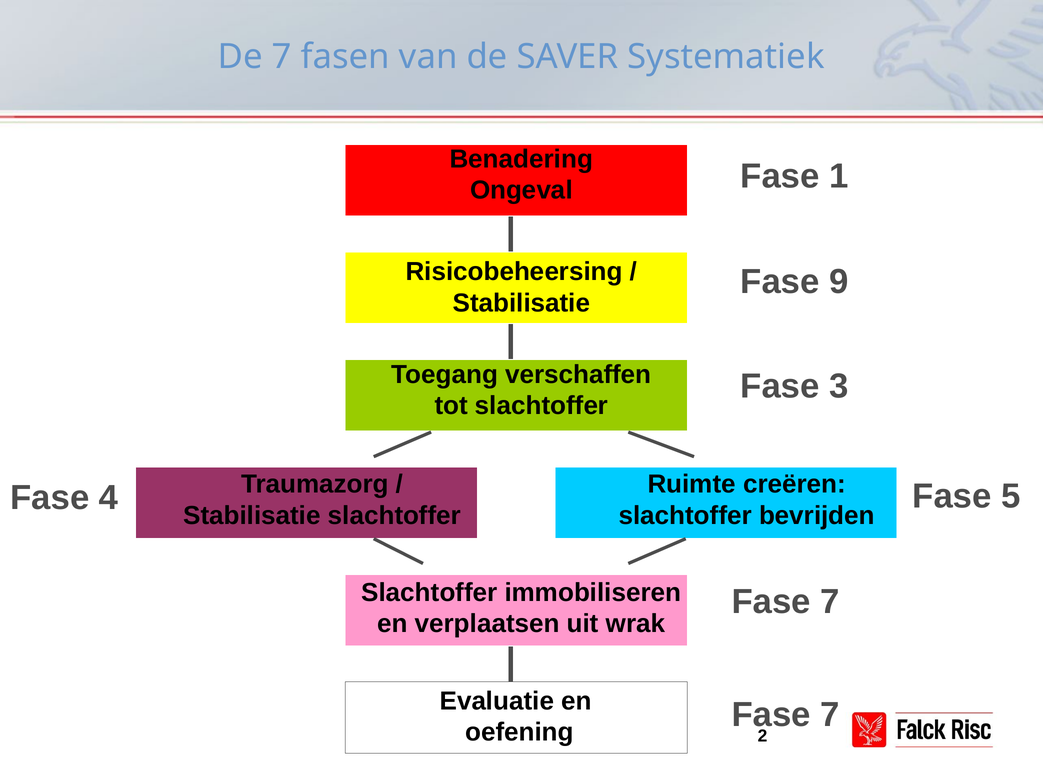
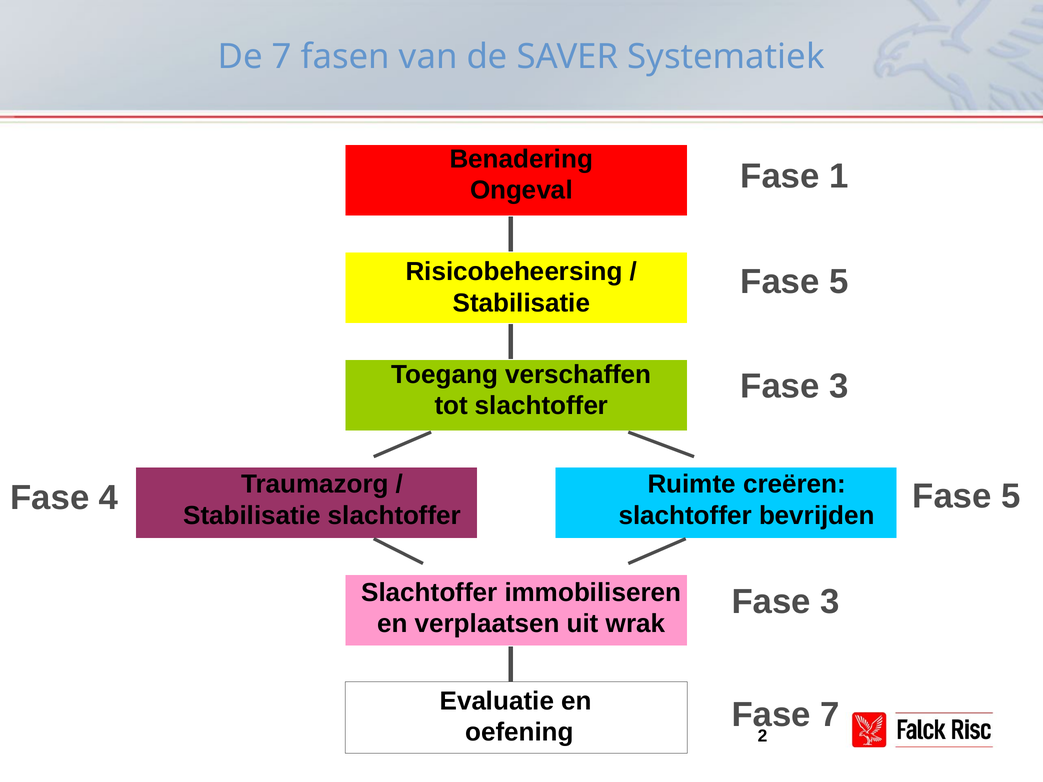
9: 9 -> 5 (839, 282)
7: 7 -> 3 (830, 602)
